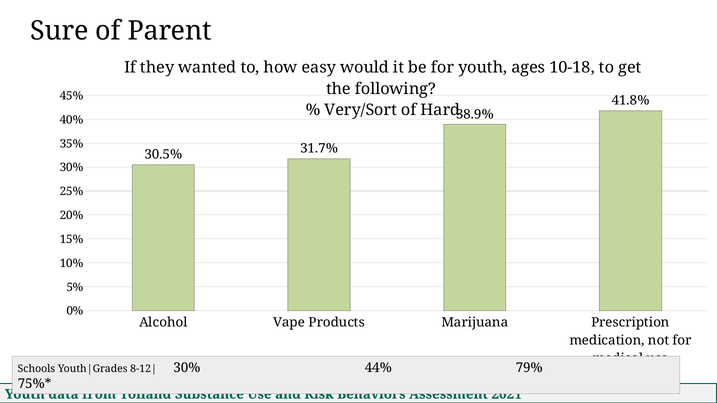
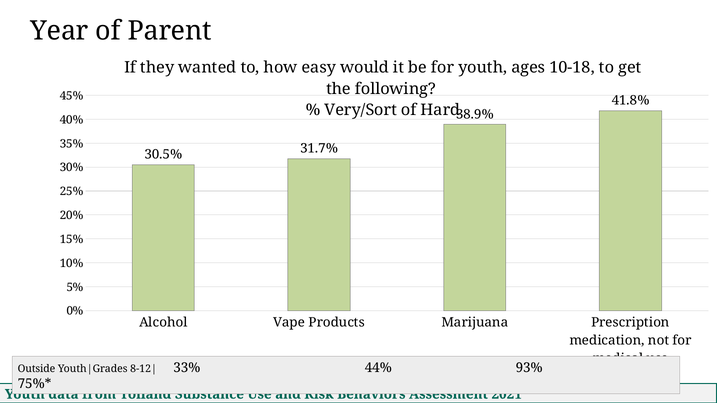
Sure: Sure -> Year (59, 31)
Schools: Schools -> Outside (36, 369)
30%: 30% -> 33% (187, 368)
79%: 79% -> 93% (529, 368)
